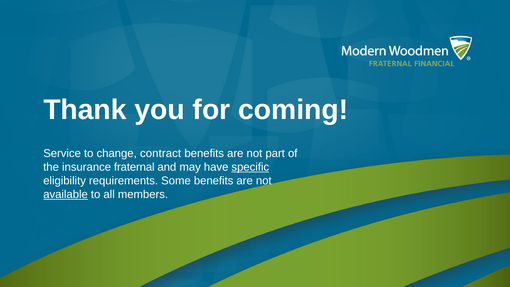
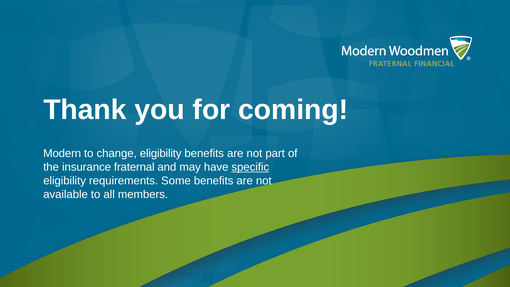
Service: Service -> Modern (62, 154)
change contract: contract -> eligibility (161, 154)
available underline: present -> none (66, 194)
